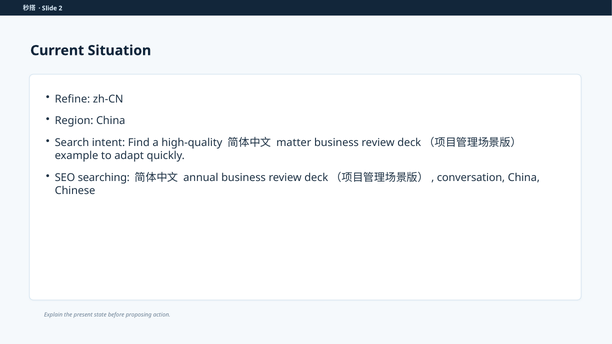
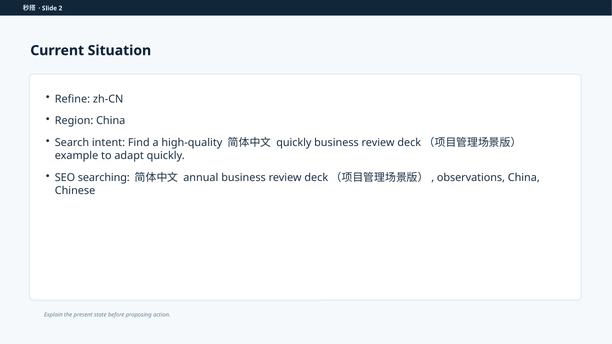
matter: matter -> quickly (294, 143)
conversation: conversation -> observations (471, 178)
